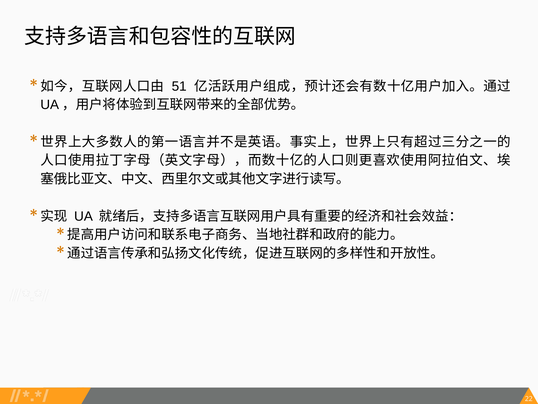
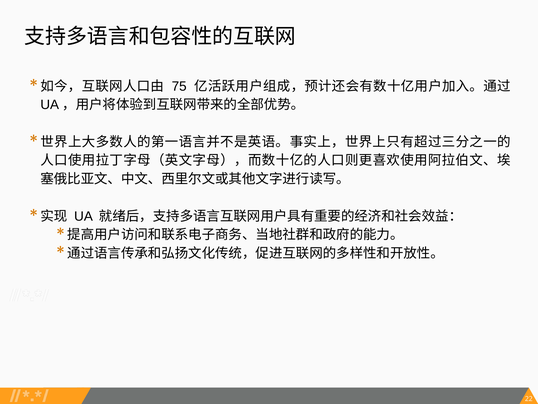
51: 51 -> 75 (179, 86)
